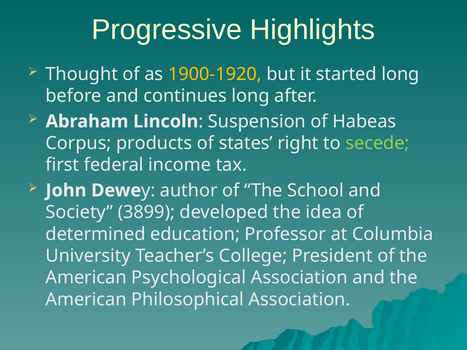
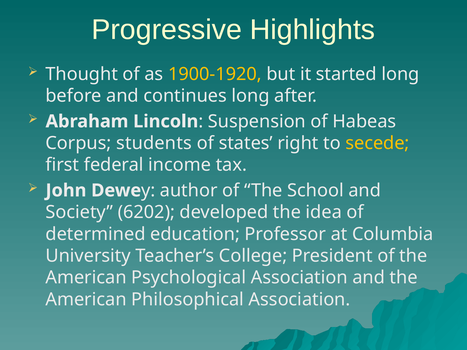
products: products -> students (154, 143)
secede colour: light green -> yellow (377, 143)
3899: 3899 -> 6202 (146, 212)
